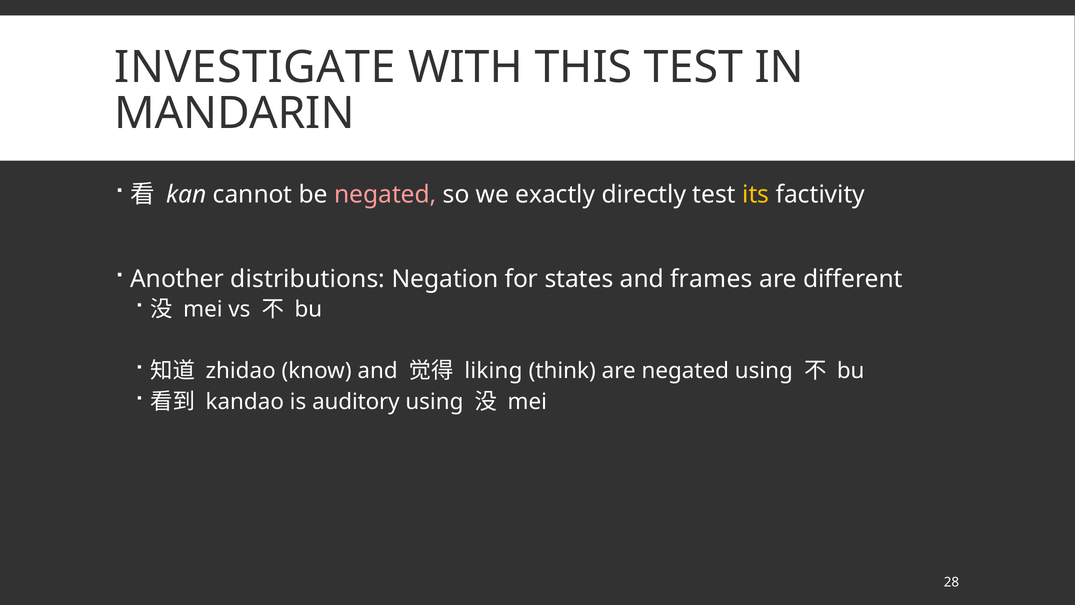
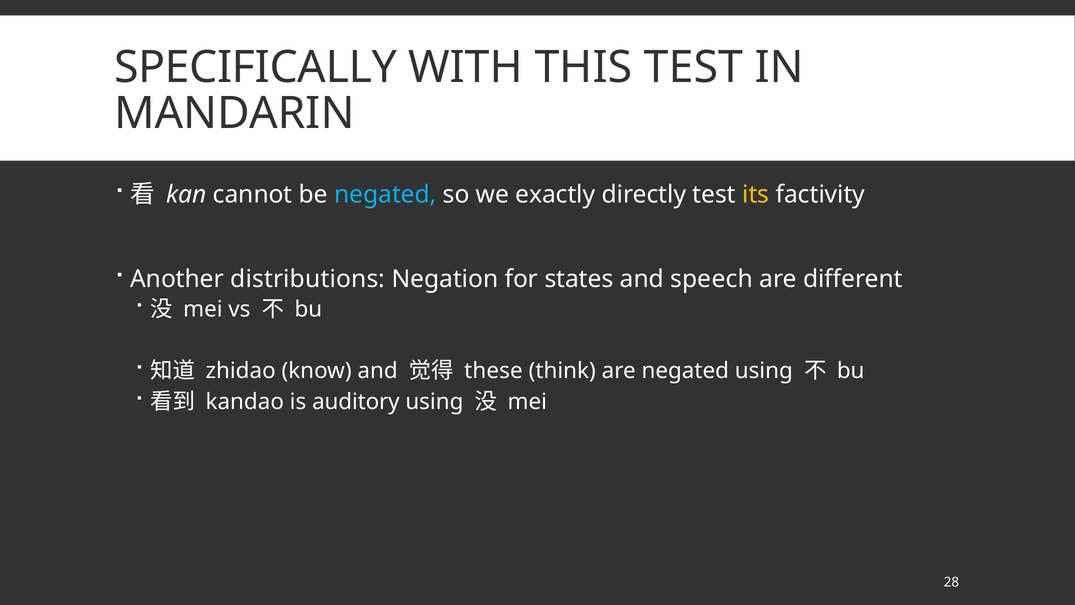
INVESTIGATE: INVESTIGATE -> SPECIFICALLY (256, 68)
negated colour: pink -> light blue (385, 195)
frames: frames -> speech (712, 279)
liking: liking -> these (493, 371)
